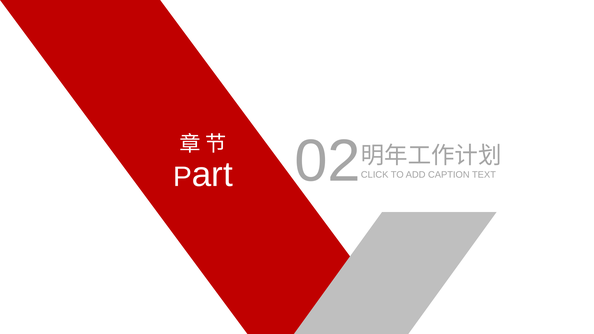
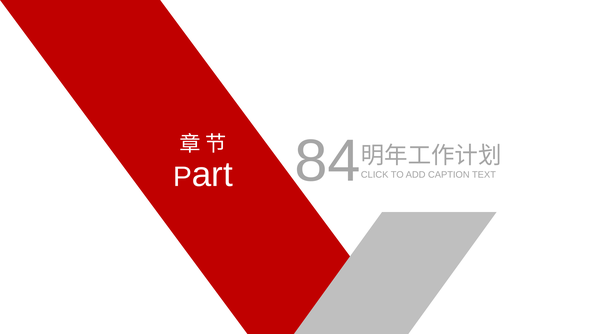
02: 02 -> 84 (328, 161)
